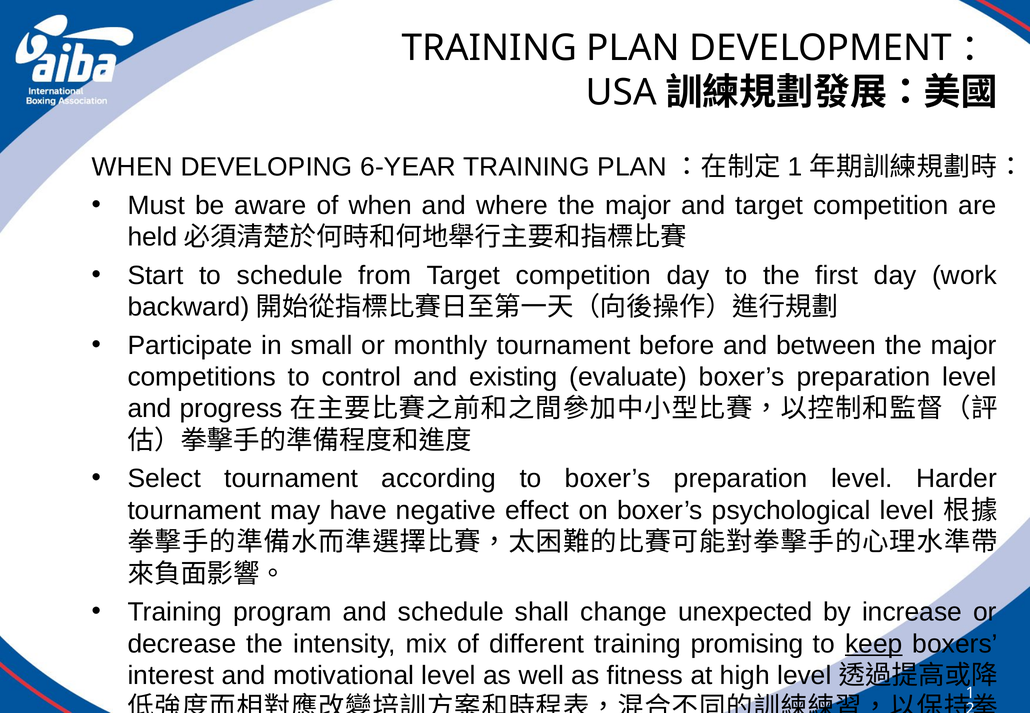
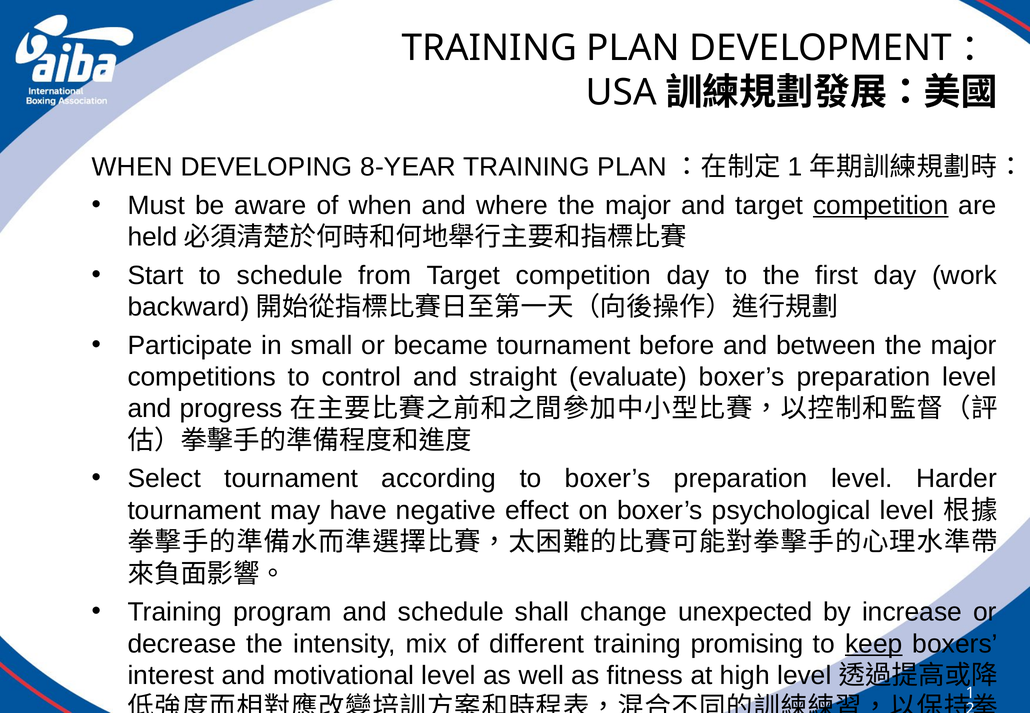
6-YEAR: 6-YEAR -> 8-YEAR (408, 167)
competition underline: none -> present (881, 205)
monthly: monthly -> became (441, 345)
existing: existing -> straight (513, 377)
